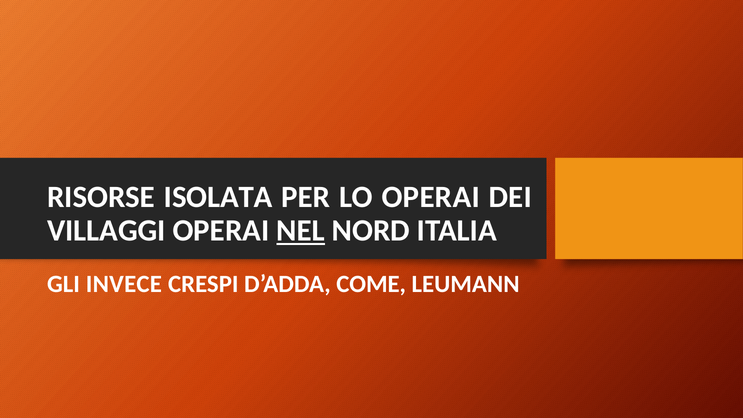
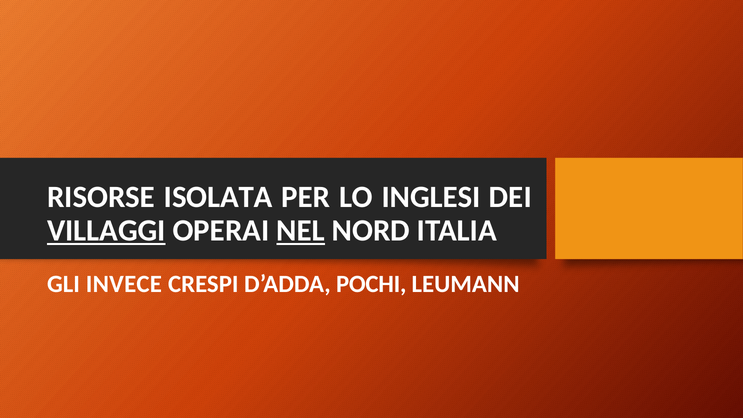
LO OPERAI: OPERAI -> INGLESI (431, 197)
VILLAGGI underline: none -> present (106, 231)
COME: COME -> POCHI (371, 284)
